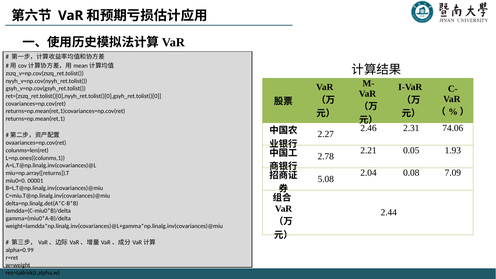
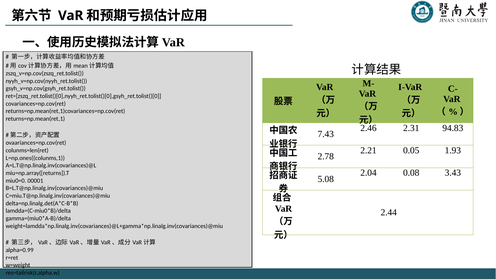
74.06: 74.06 -> 94.83 (453, 128)
2.27: 2.27 -> 7.43 (326, 134)
7.09: 7.09 -> 3.43 (453, 173)
